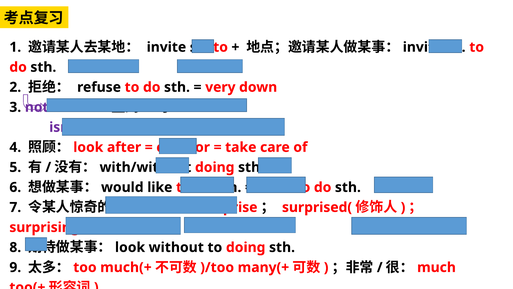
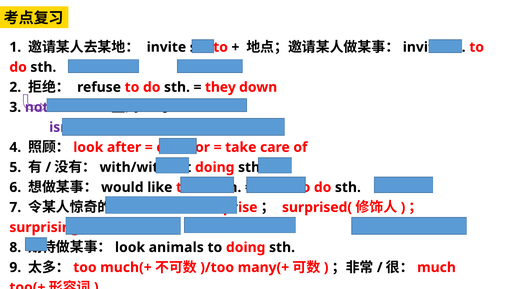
very: very -> they (220, 87)
without: without -> animals (176, 247)
